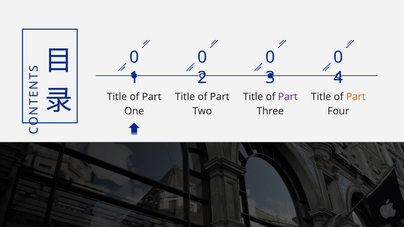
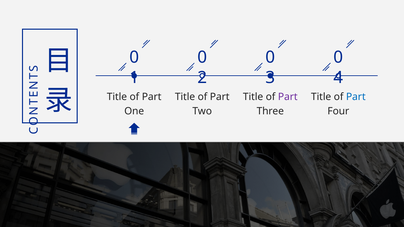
Part colour: orange -> blue (356, 97)
